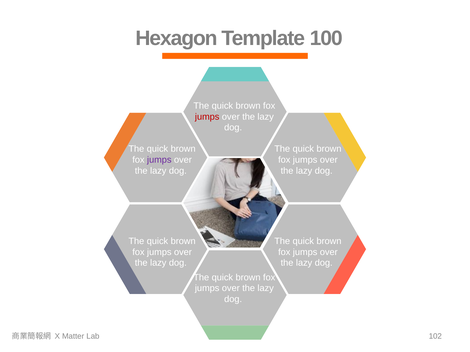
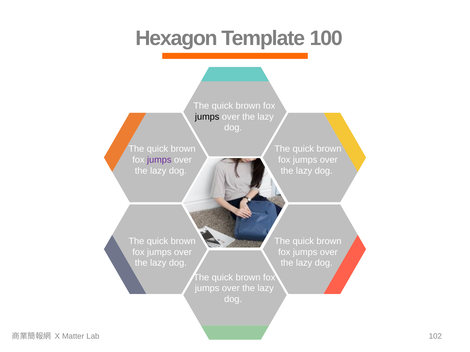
jumps colour: red -> black (207, 117)
